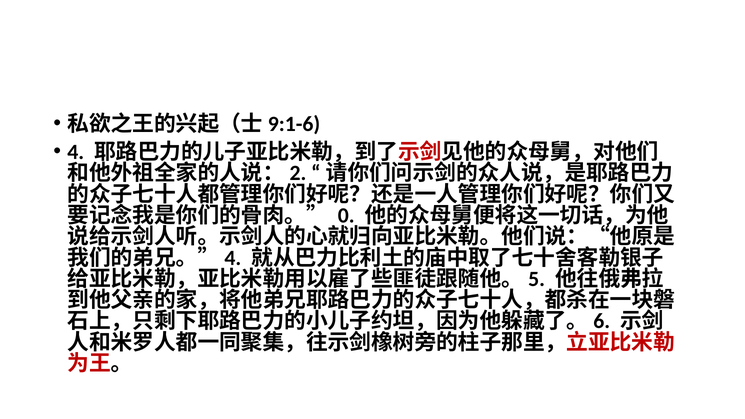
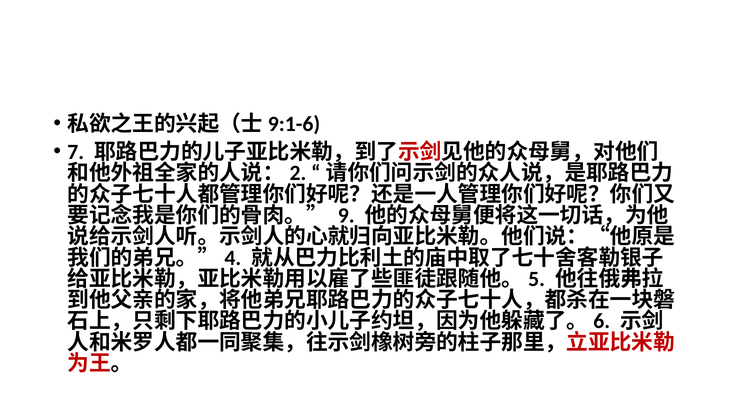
4: 4 -> 7 (76, 152)
0: 0 -> 9 (346, 216)
